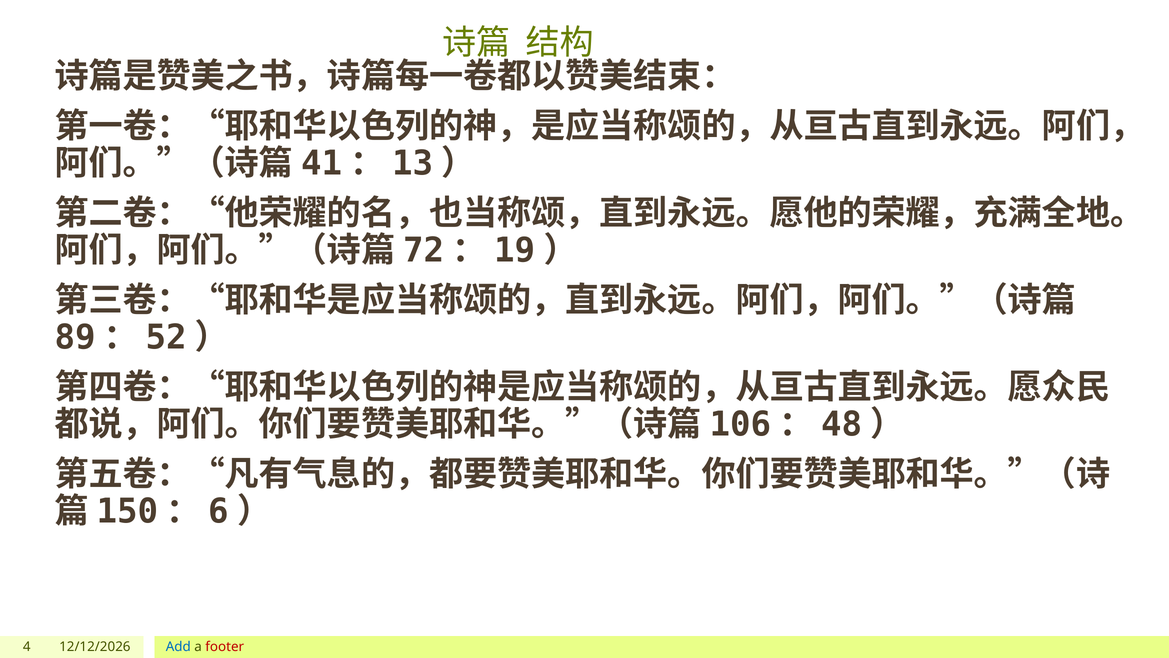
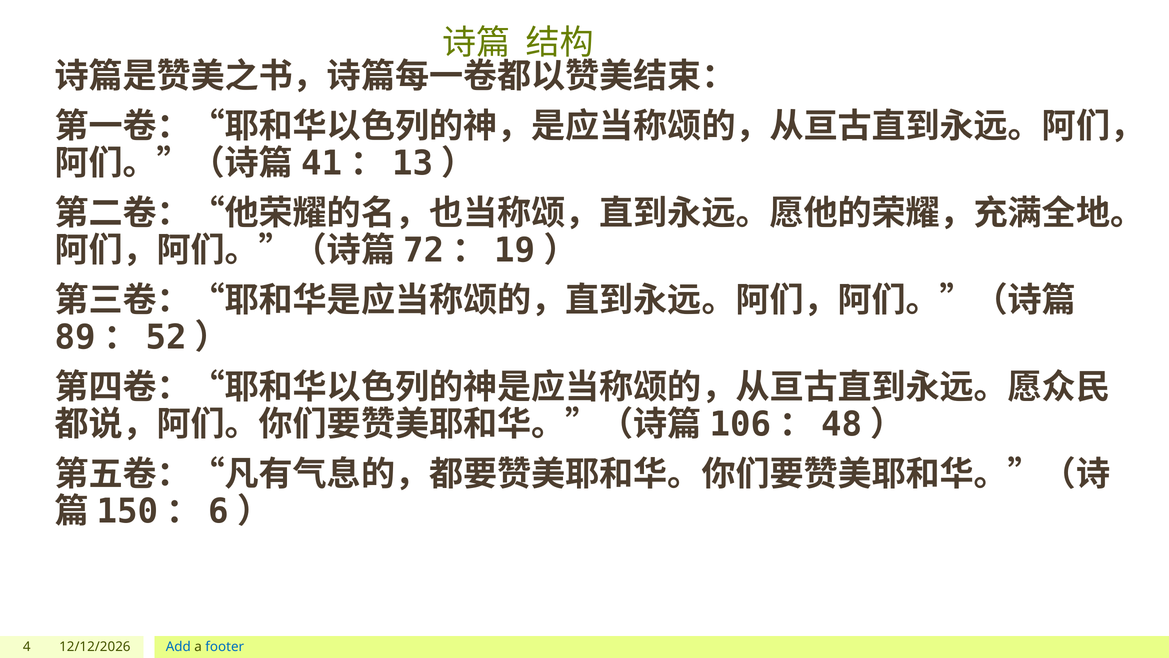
footer colour: red -> blue (225, 646)
